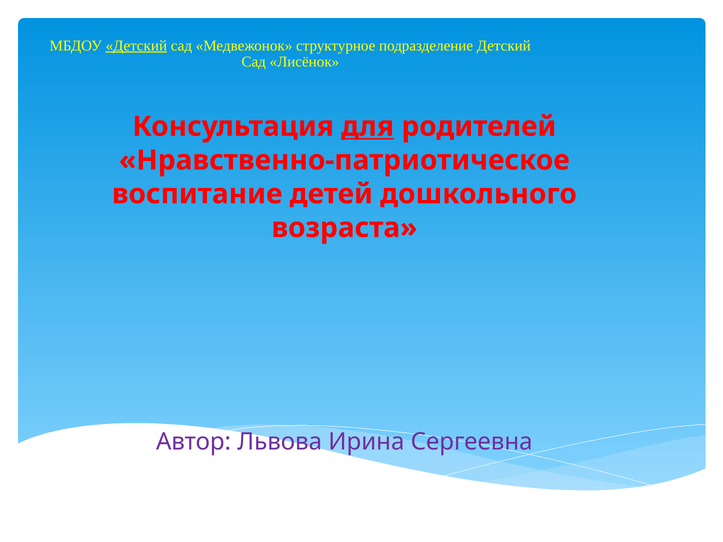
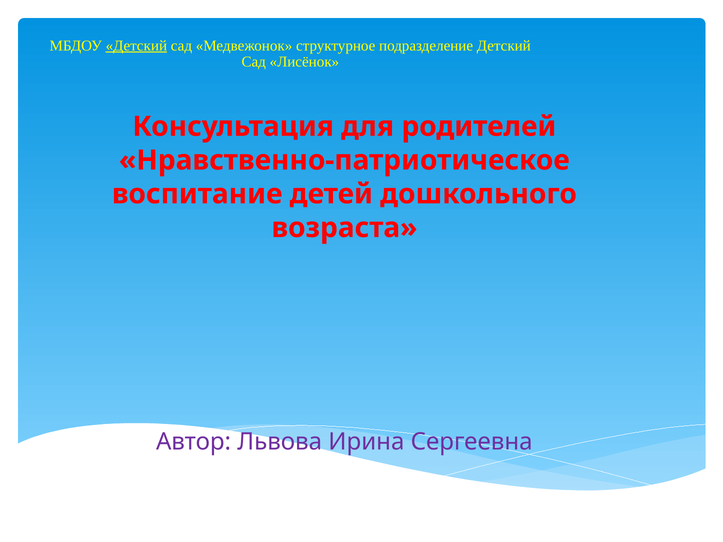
для underline: present -> none (368, 127)
